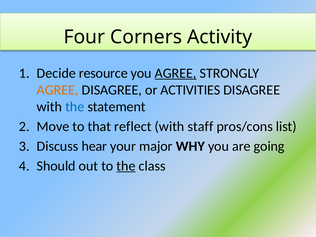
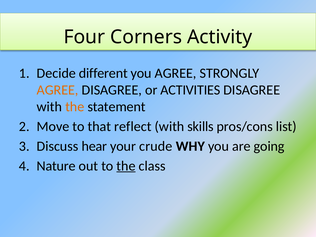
resource: resource -> different (103, 73)
AGREE underline: present -> none (176, 73)
the colour: blue -> orange (75, 107)
staff: staff -> skills (201, 127)
major: major -> crude (156, 146)
Should: Should -> Nature (56, 166)
